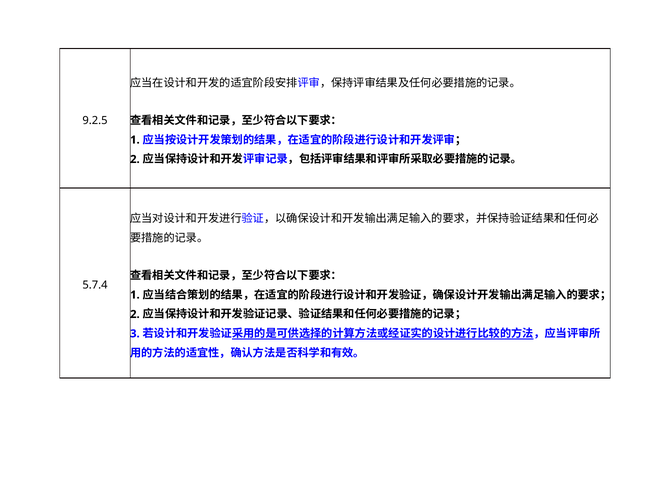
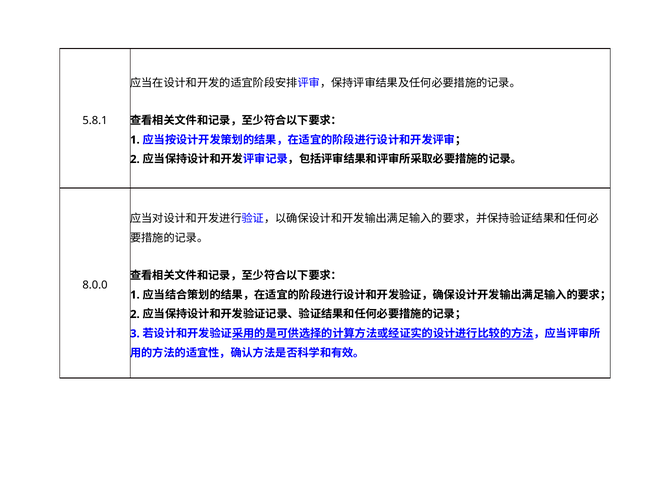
9.2.5: 9.2.5 -> 5.8.1 (95, 121)
5.7.4: 5.7.4 -> 8.0.0 (95, 285)
